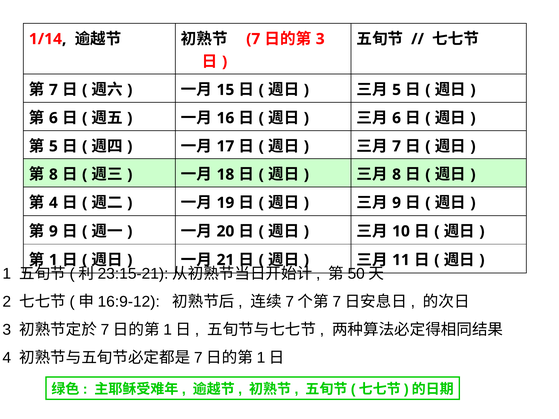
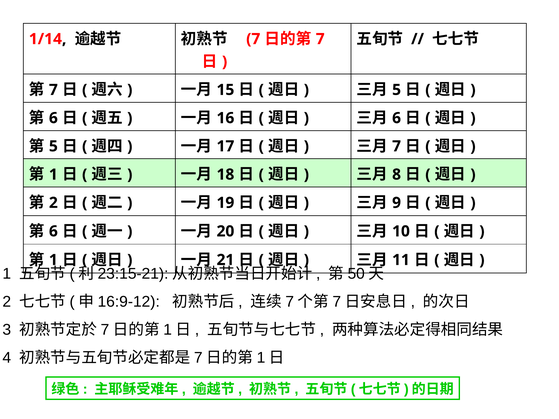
3: 3 -> 7 (320, 39)
8: 8 -> 1 (53, 175)
4: 4 -> 2 (53, 203)
9: 9 -> 6 (53, 231)
